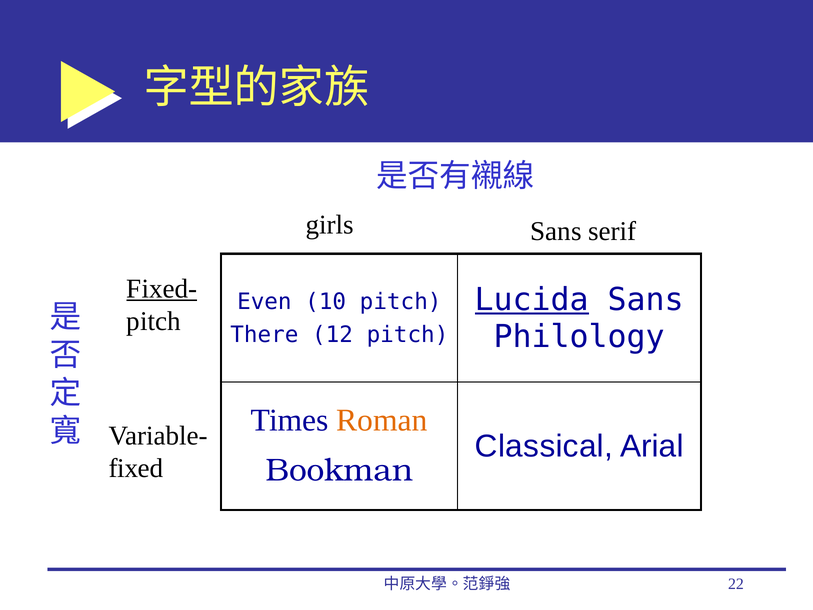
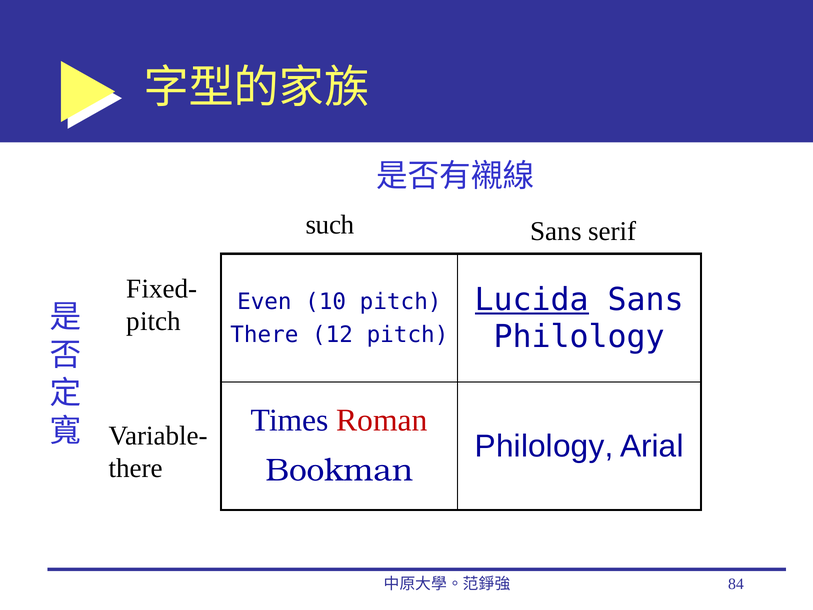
girls: girls -> such (330, 225)
Fixed- underline: present -> none (162, 289)
Roman colour: orange -> red (382, 420)
Classical: Classical -> Philology (544, 446)
fixed: fixed -> there (136, 468)
22: 22 -> 84 (736, 584)
